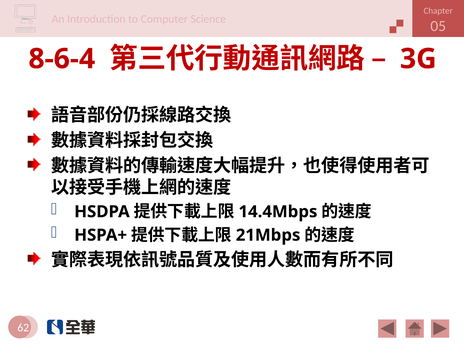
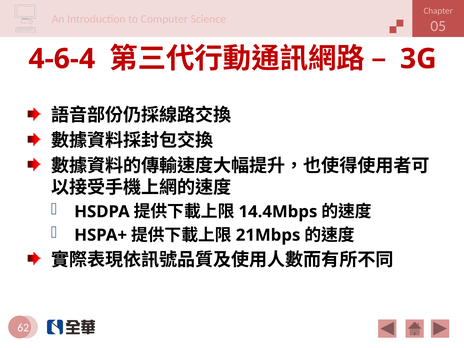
8-6-4: 8-6-4 -> 4-6-4 (62, 59)
